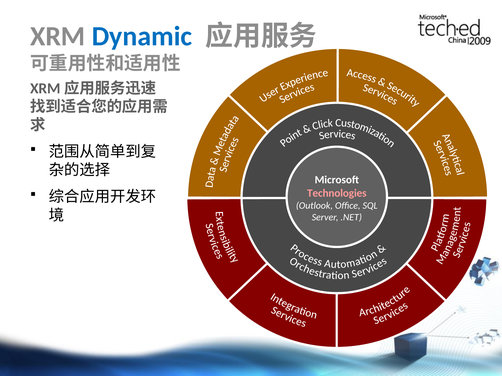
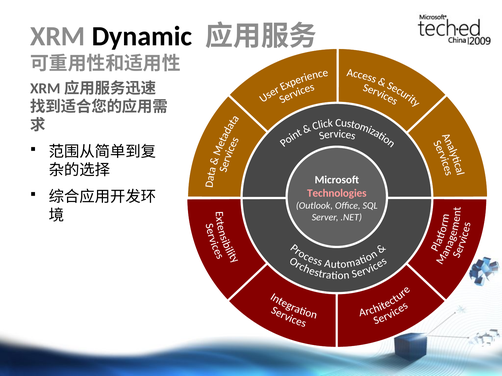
Dynamic colour: blue -> black (142, 36)
